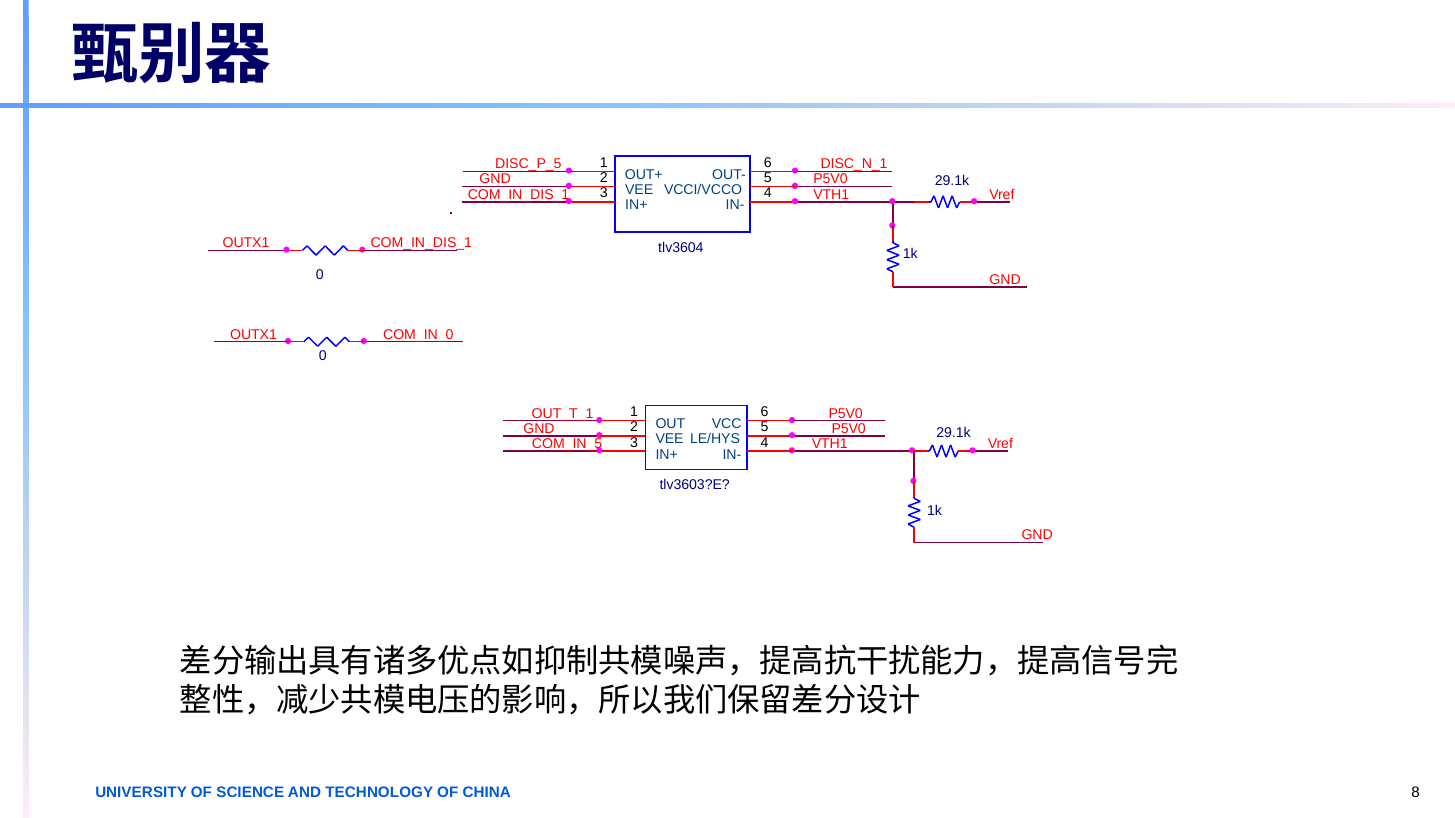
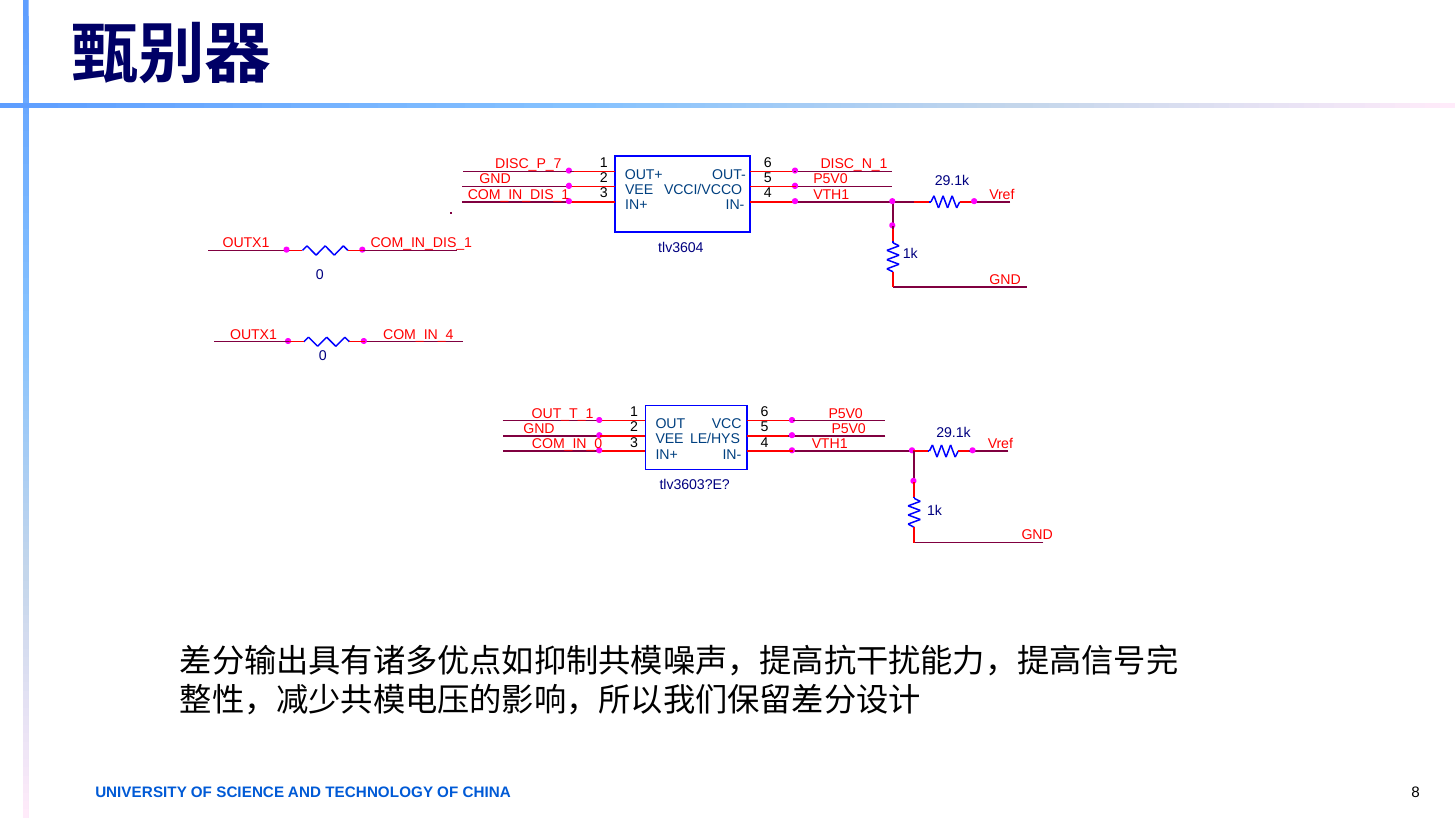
DISC_P_5: DISC_P_5 -> DISC_P_7 (528, 164)
COM_IN_0: COM_IN_0 -> COM_IN_4 (418, 335)
COM_IN_5: COM_IN_5 -> COM_IN_0 (567, 444)
